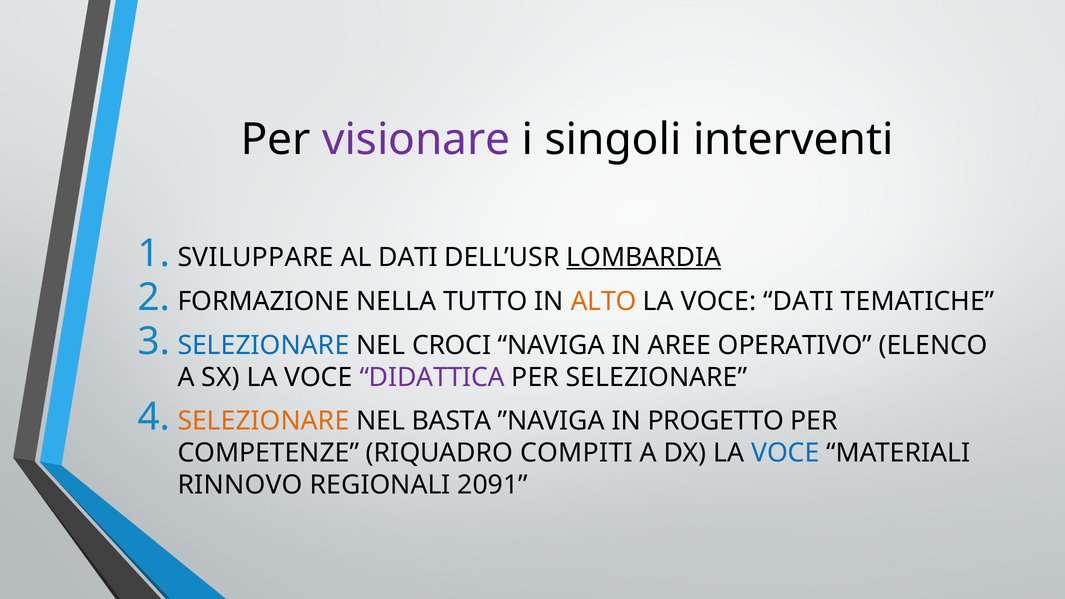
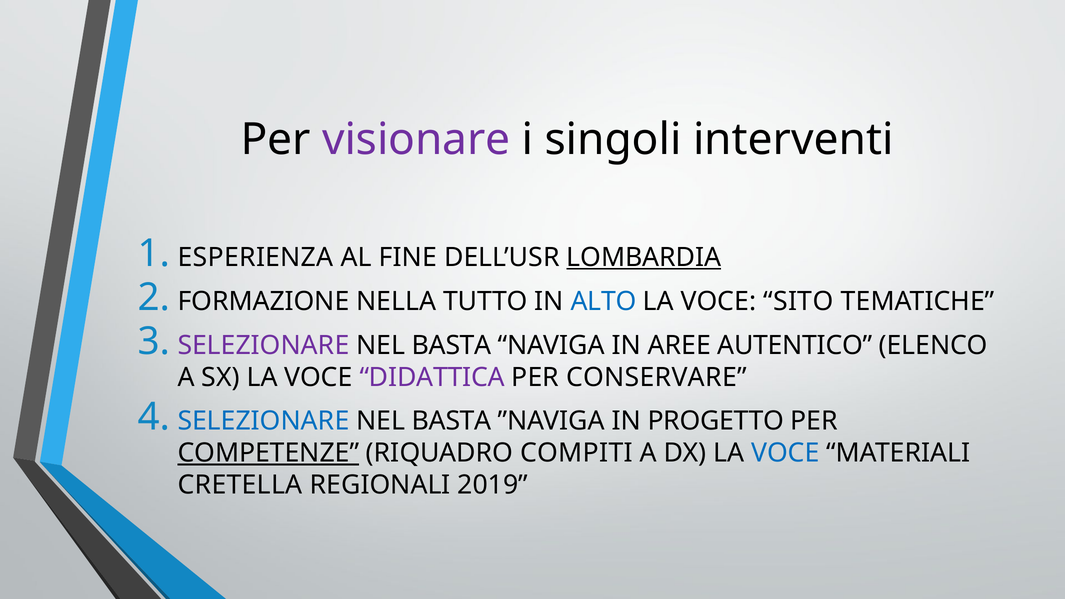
SVILUPPARE: SVILUPPARE -> ESPERIENZA (256, 257)
AL DATI: DATI -> FINE (408, 257)
ALTO colour: orange -> blue (603, 301)
VOCE DATI: DATI -> SITO (798, 301)
SELEZIONARE colour: blue -> purple (263, 345)
CROCI: CROCI -> BASTA (452, 345)
OPERATIVO: OPERATIVO -> AUTENTICO (795, 345)
PER SELEZIONARE: SELEZIONARE -> CONSERVARE (656, 377)
SELEZIONARE colour: orange -> blue (263, 421)
COMPETENZE underline: none -> present (268, 453)
RINNOVO: RINNOVO -> CRETELLA (240, 485)
2091: 2091 -> 2019 (493, 485)
